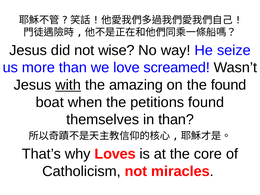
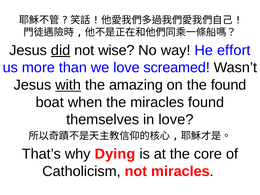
did underline: none -> present (61, 50)
seize: seize -> effort (234, 50)
the petitions: petitions -> miracles (157, 102)
in than: than -> love (176, 120)
Loves: Loves -> Dying (115, 154)
